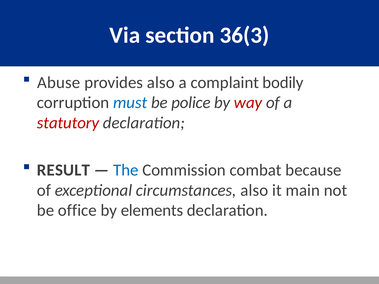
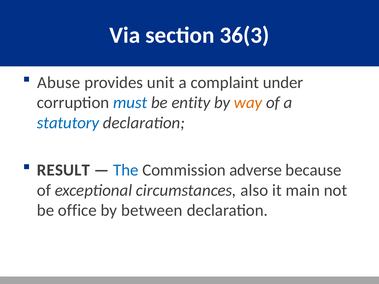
provides also: also -> unit (161, 83)
bodily: bodily -> under (283, 83)
police: police -> entity (191, 103)
way colour: red -> orange (248, 103)
statutory colour: red -> blue (68, 123)
combat: combat -> adverse (256, 170)
elements: elements -> between (152, 211)
